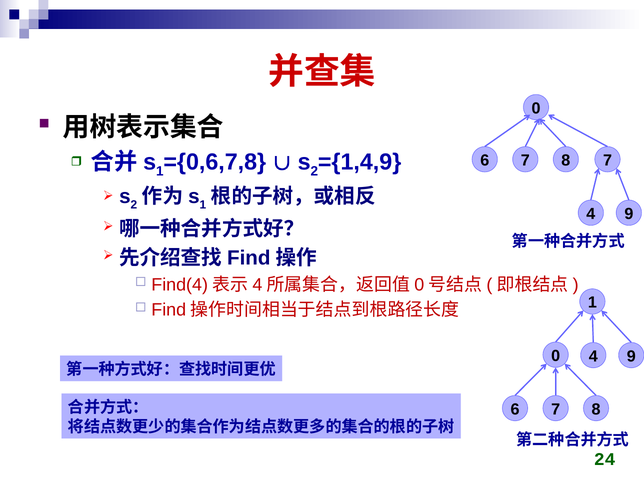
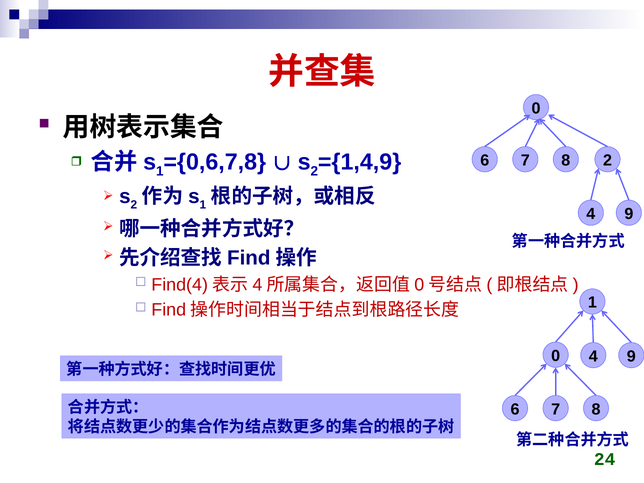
8 7: 7 -> 2 (608, 160)
